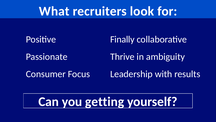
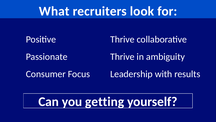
Finally: Finally -> Thrive (122, 39)
